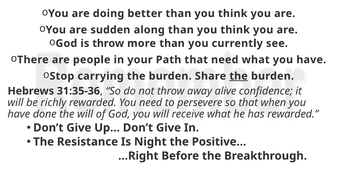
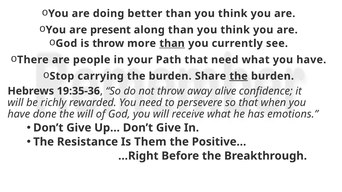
sudden: sudden -> present (110, 30)
than underline: none -> present (172, 43)
31:35-36: 31:35-36 -> 19:35-36 (78, 91)
has rewarded: rewarded -> emotions (293, 114)
Night: Night -> Them (150, 142)
